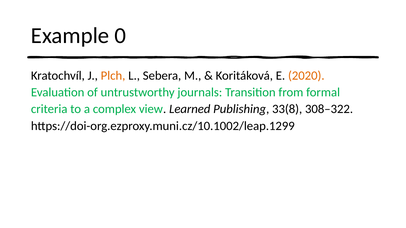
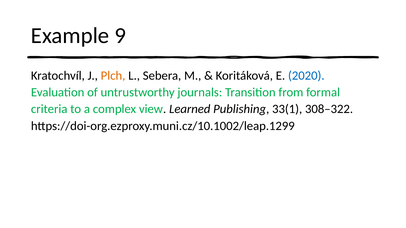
0: 0 -> 9 (120, 36)
2020 colour: orange -> blue (306, 76)
33(8: 33(8 -> 33(1 (287, 109)
